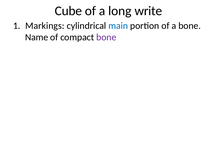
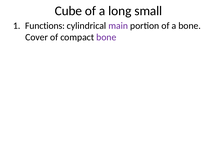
write: write -> small (148, 11)
Markings: Markings -> Functions (45, 26)
main colour: blue -> purple (118, 26)
Name: Name -> Cover (37, 37)
